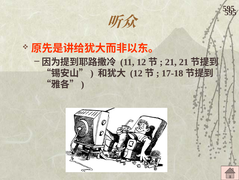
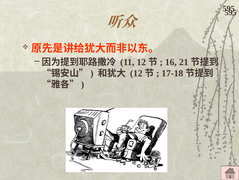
21: 21 -> 16 (171, 62)
